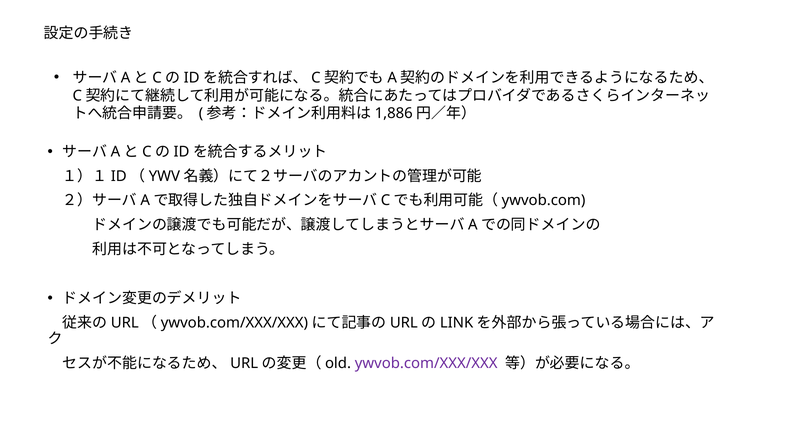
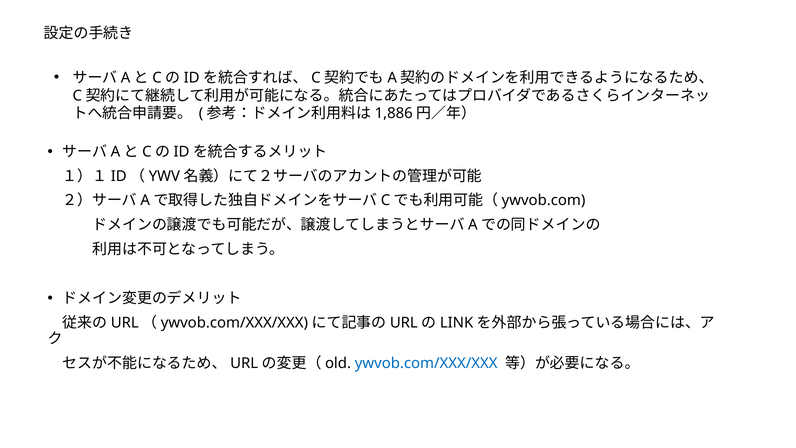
ywvob.com/XXX/XXX colour: purple -> blue (426, 363)
